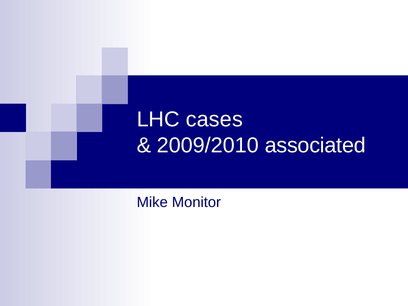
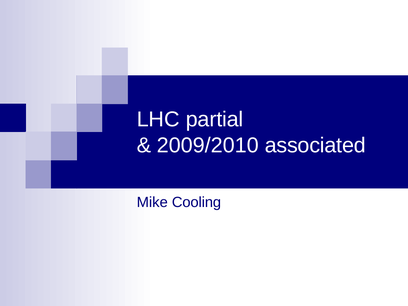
cases: cases -> partial (215, 119)
Monitor: Monitor -> Cooling (196, 202)
